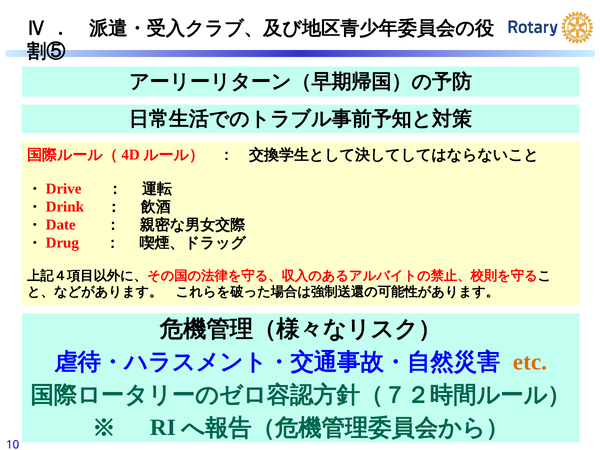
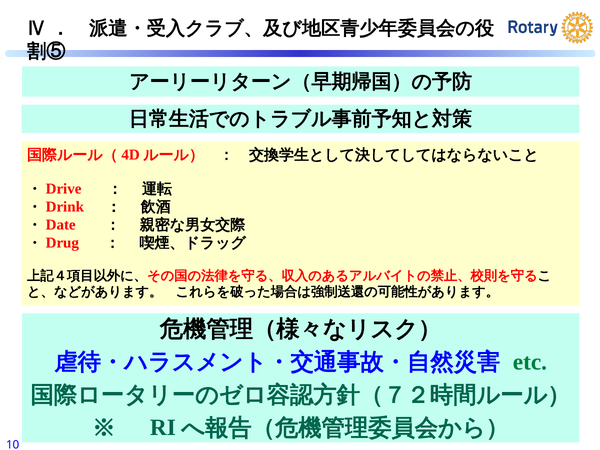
etc colour: orange -> green (530, 362)
